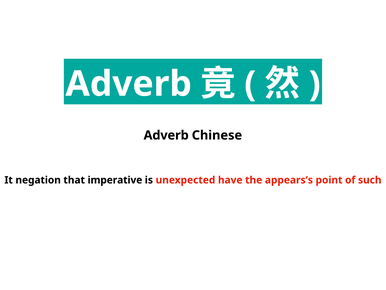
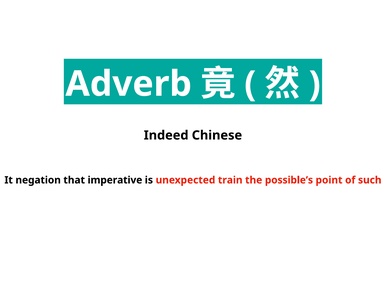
Adverb: Adverb -> Indeed (166, 135)
have: have -> train (230, 180)
appears’s: appears’s -> possible’s (289, 180)
